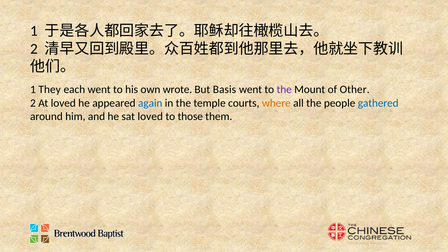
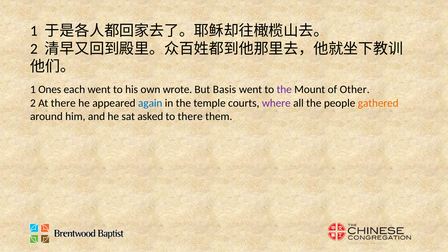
They: They -> Ones (50, 90)
At loved: loved -> there (63, 103)
where colour: orange -> purple (276, 103)
gathered colour: blue -> orange (378, 103)
sat loved: loved -> asked (150, 117)
to those: those -> there (190, 117)
